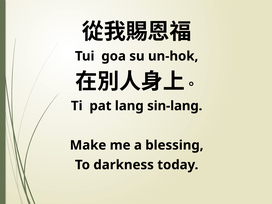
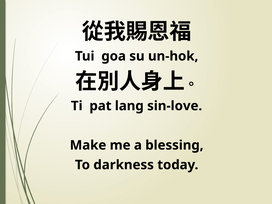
sin-lang: sin-lang -> sin-love (175, 106)
